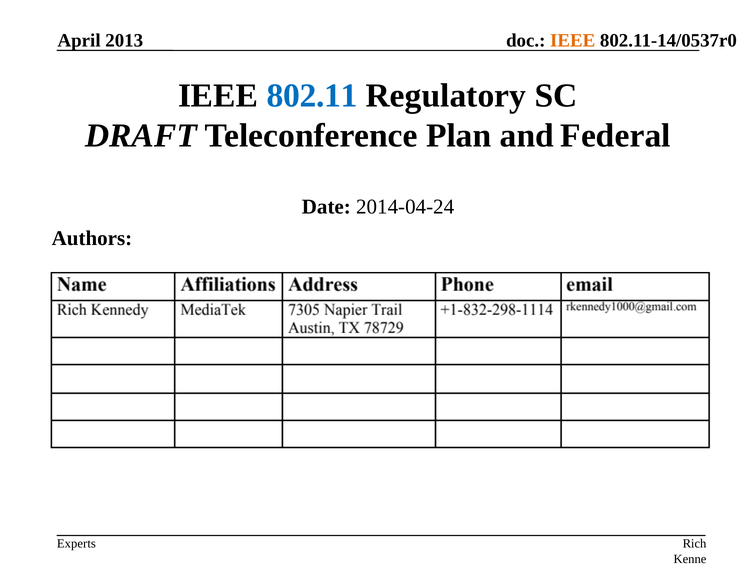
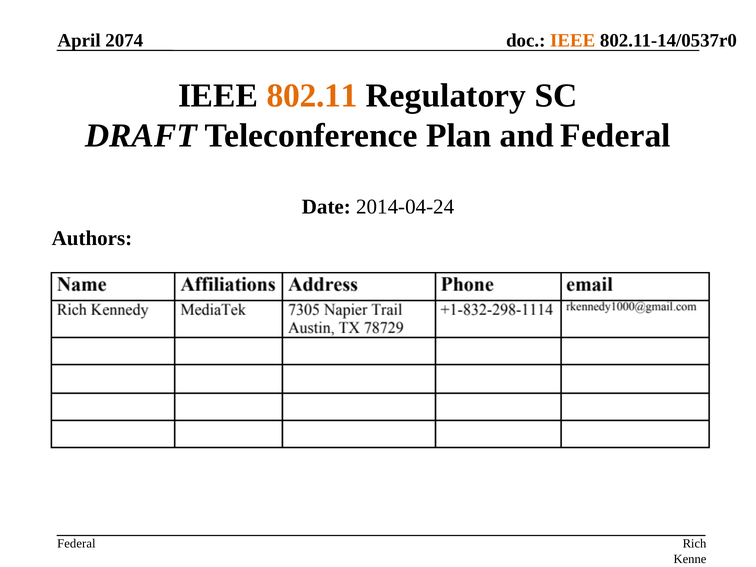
2013: 2013 -> 2074 (124, 40)
802.11 colour: blue -> orange (312, 96)
Experts: Experts -> Federal (76, 544)
